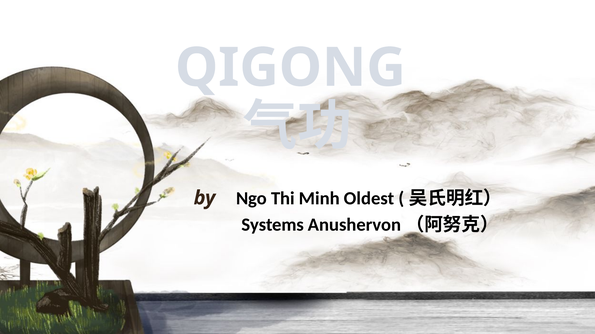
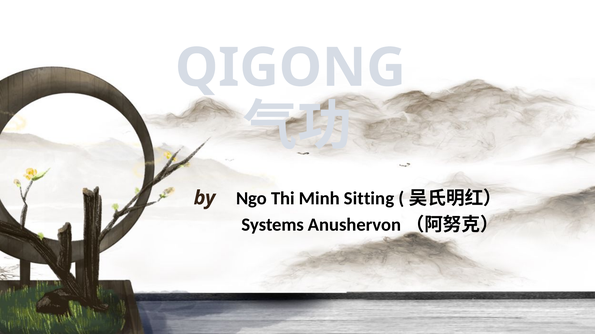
Oldest: Oldest -> Sitting (369, 199)
